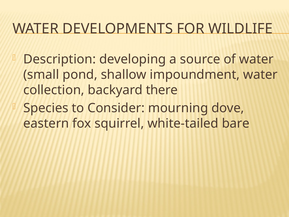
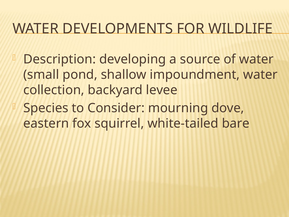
there: there -> levee (162, 90)
